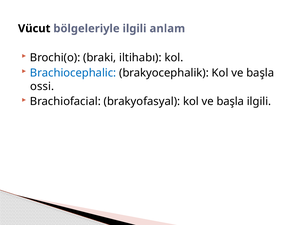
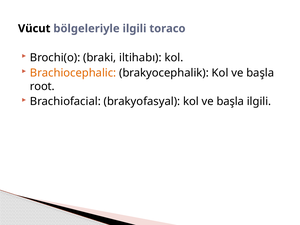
anlam: anlam -> toraco (167, 29)
Brachiocephalic colour: blue -> orange (73, 73)
ossi: ossi -> root (42, 86)
